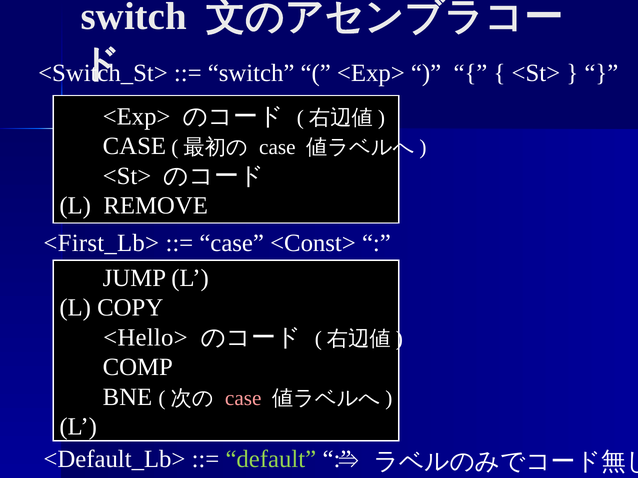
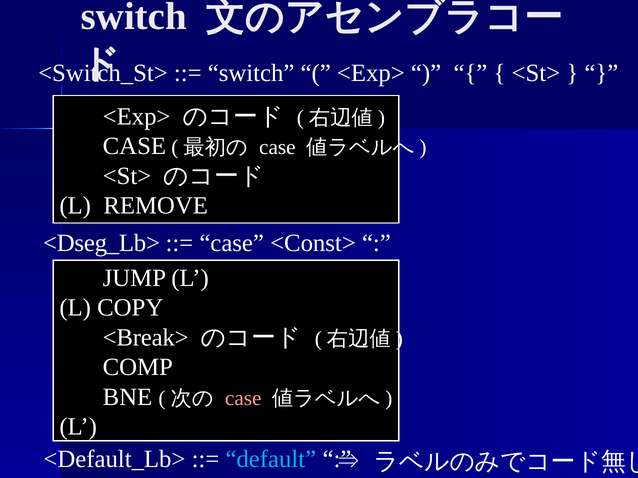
<First_Lb>: <First_Lb> -> <Dseg_Lb> (102, 243)
<Hello>: <Hello> -> <Break> (146, 338)
default colour: light green -> light blue (271, 460)
